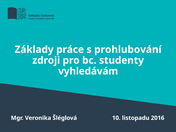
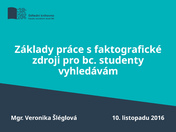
prohlubování: prohlubování -> faktografické (128, 50)
